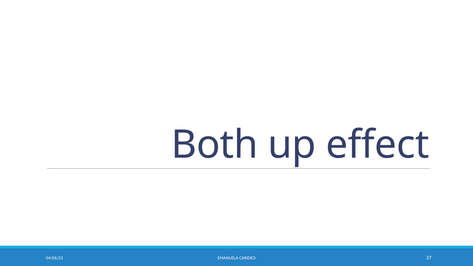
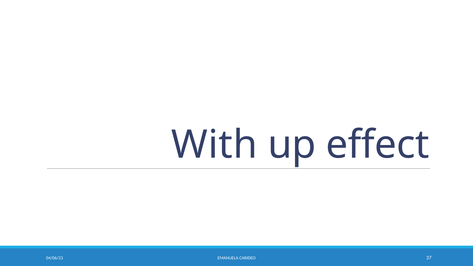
Both: Both -> With (214, 145)
